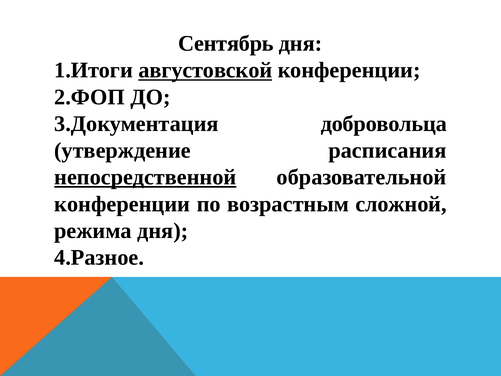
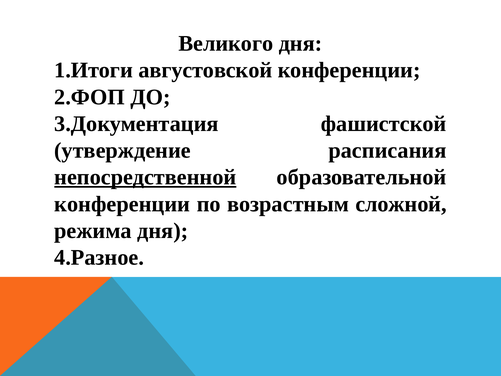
Сентябрь: Сентябрь -> Великого (226, 44)
августовской underline: present -> none (205, 70)
добровольца: добровольца -> фашистской (384, 124)
